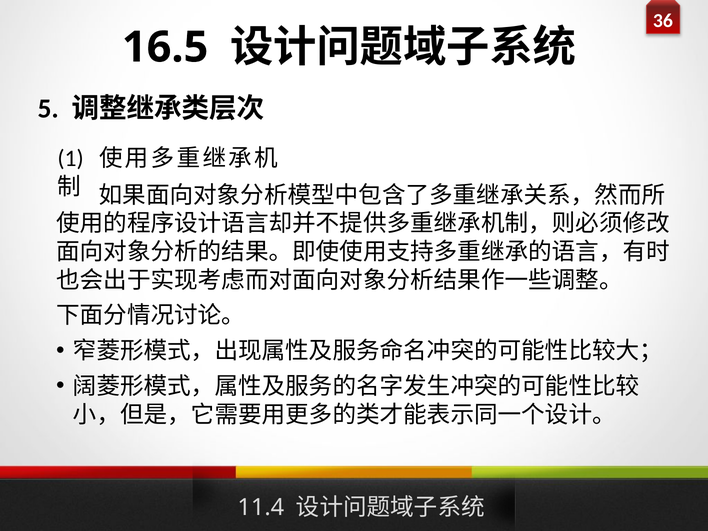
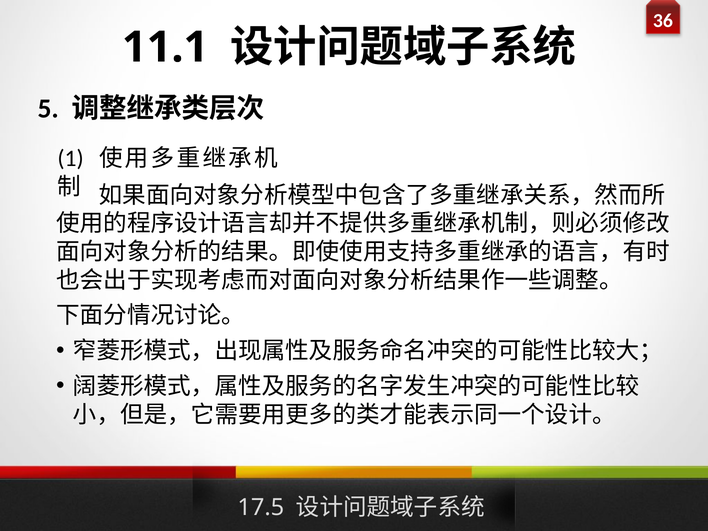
16.5: 16.5 -> 11.1 (165, 47)
11.4: 11.4 -> 17.5 (261, 507)
